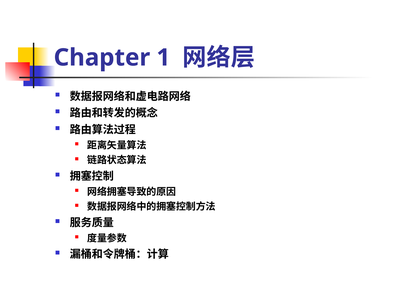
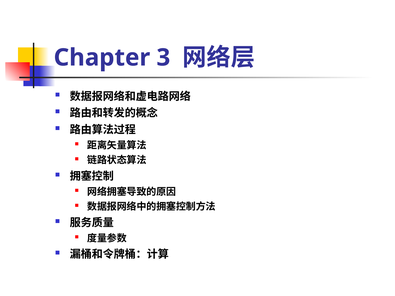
1: 1 -> 3 (163, 58)
